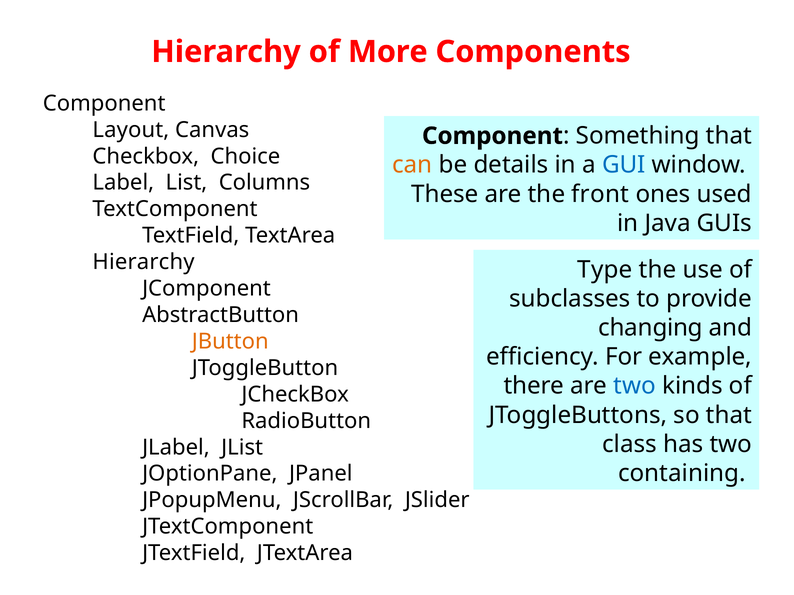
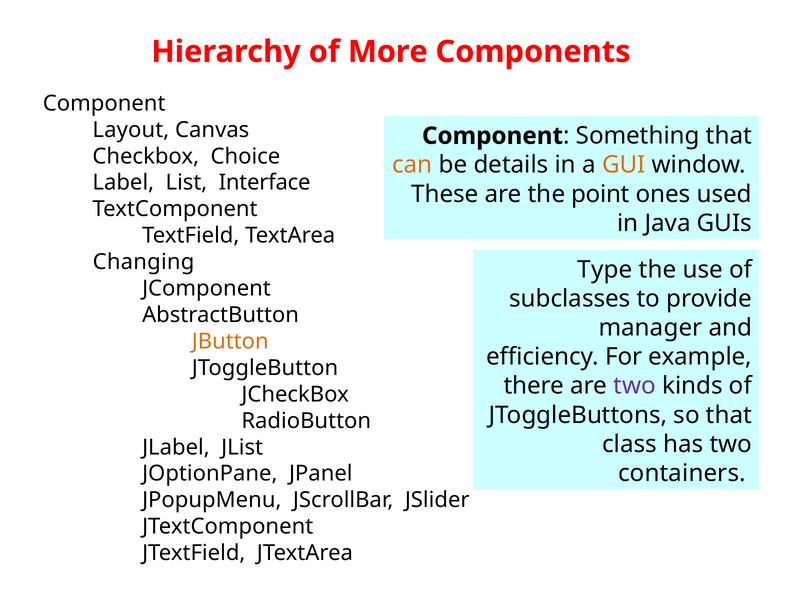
GUI colour: blue -> orange (624, 165)
Columns: Columns -> Interface (265, 183)
front: front -> point (600, 194)
Hierarchy: Hierarchy -> Changing (144, 262)
changing: changing -> manager (650, 328)
two colour: blue -> purple (635, 386)
containing: containing -> containers (682, 474)
